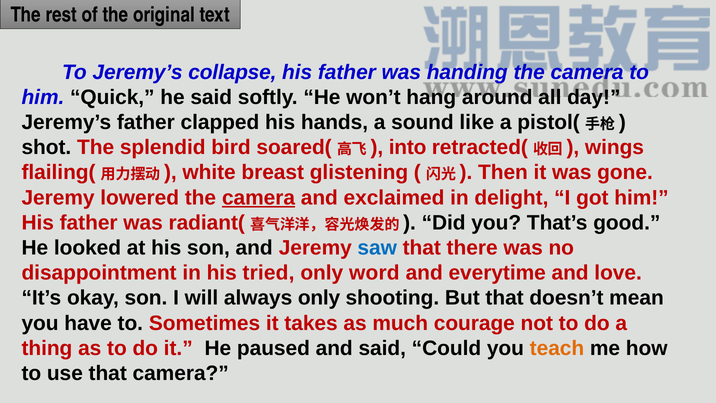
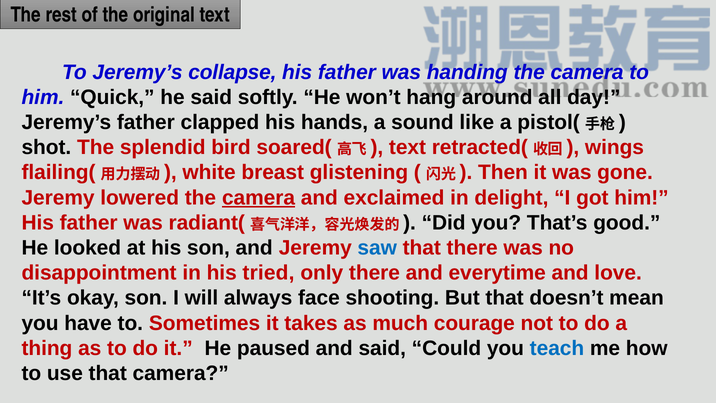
into: into -> text (408, 147)
only word: word -> there (374, 273)
always only: only -> face (319, 298)
teach colour: orange -> blue (557, 348)
